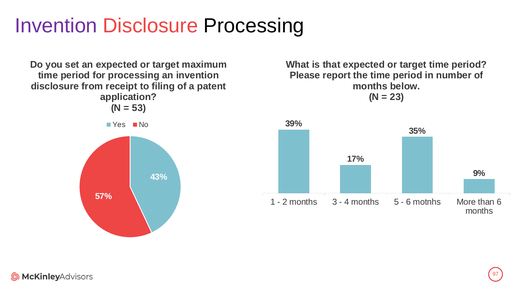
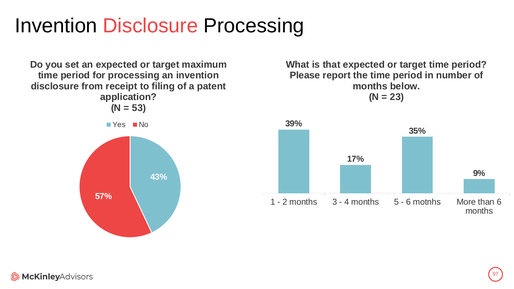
Invention colour: purple -> black (56, 26)
